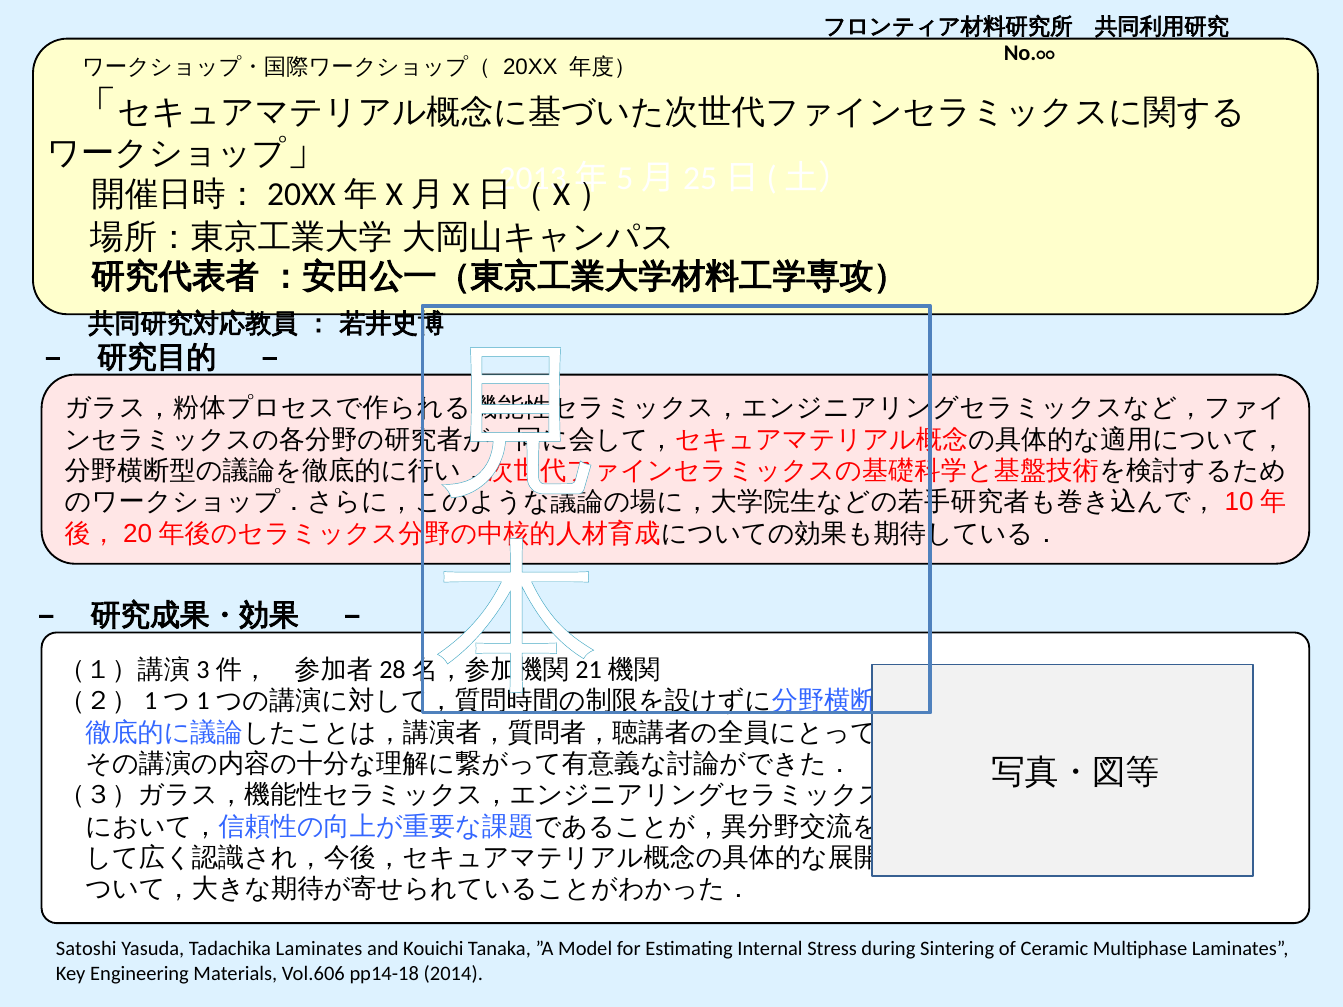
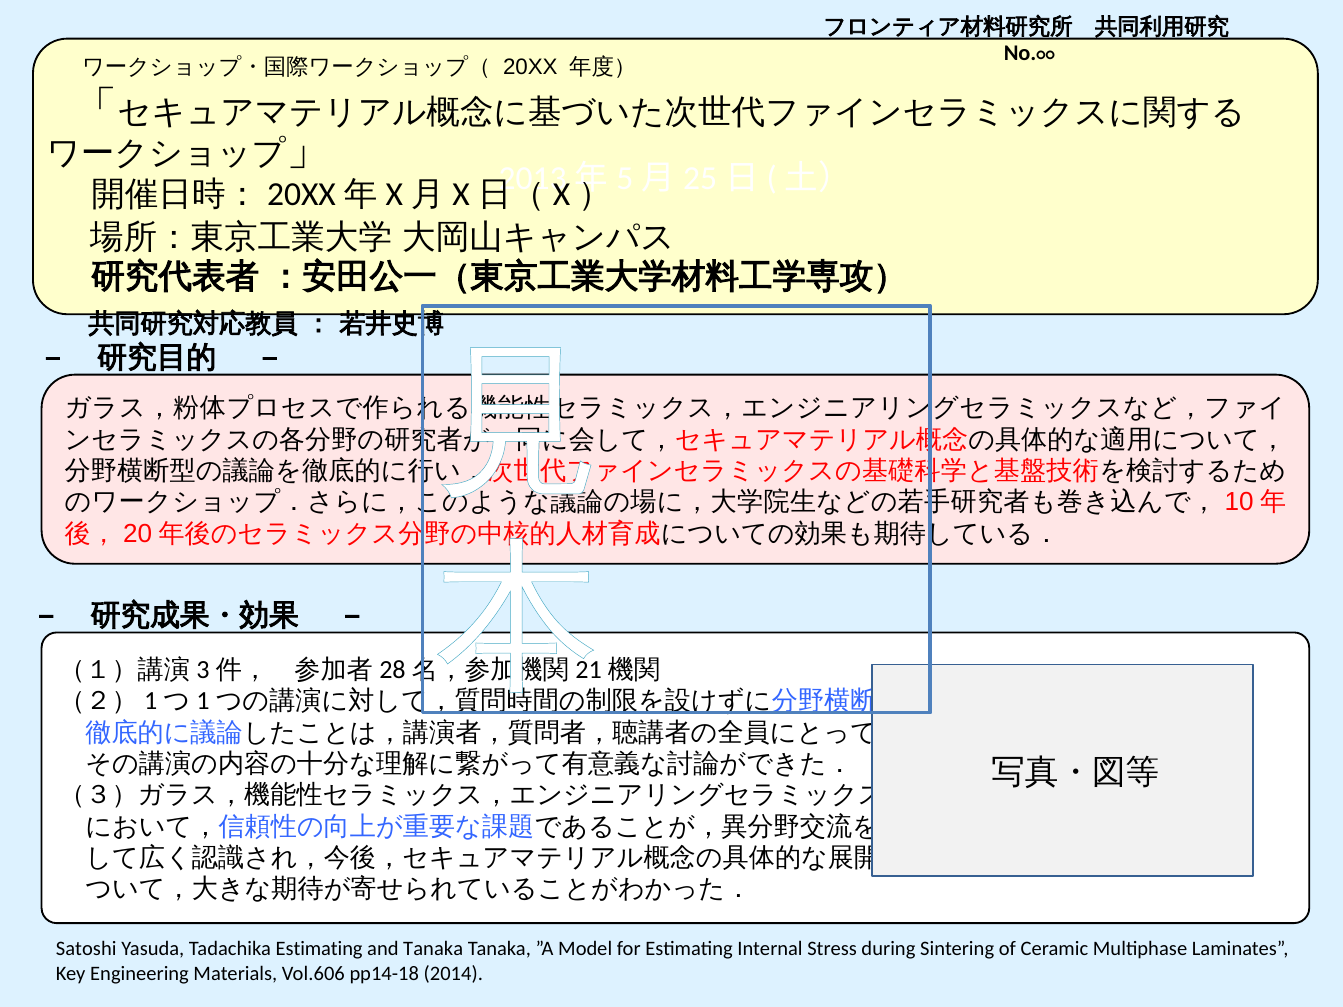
Tadachika Laminates: Laminates -> Estimating (319, 949)
and Kouichi: Kouichi -> Tanaka (433, 949)
